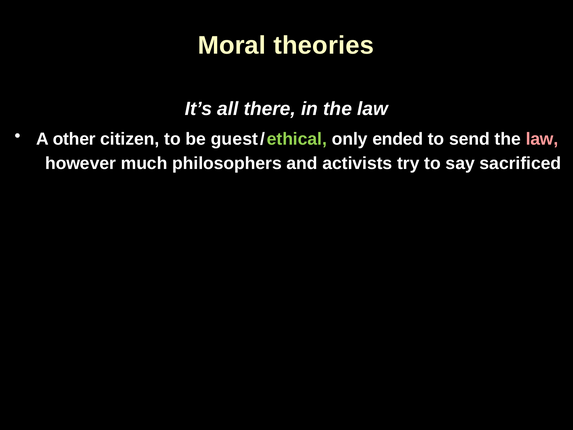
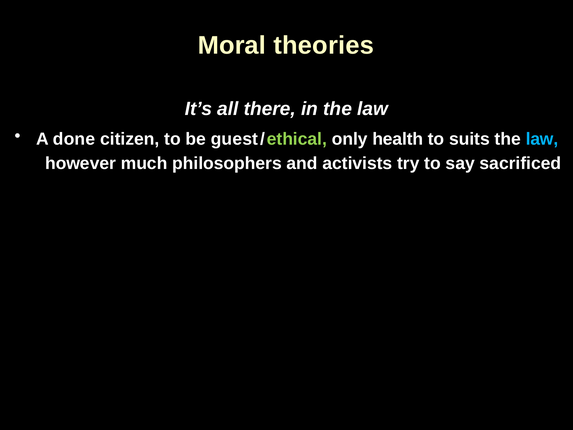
other: other -> done (74, 139)
ended: ended -> health (398, 139)
send: send -> suits (469, 139)
law colour: pink -> light blue (542, 139)
